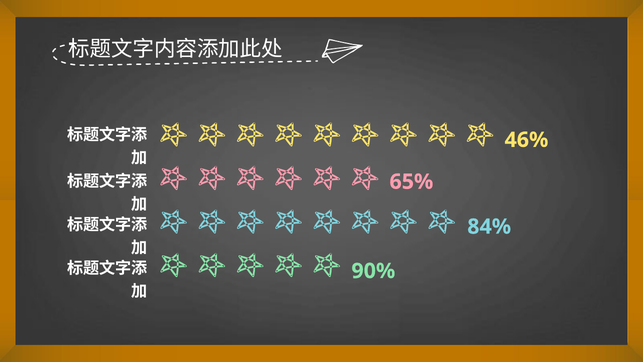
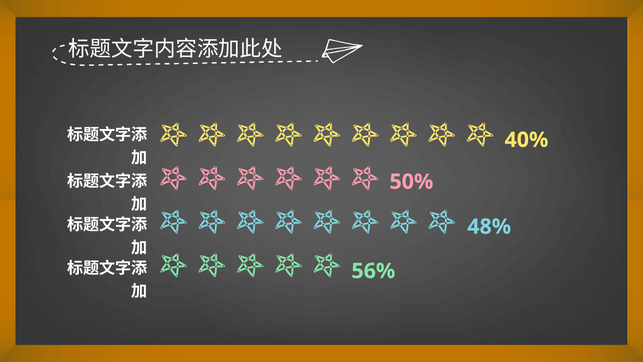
46%: 46% -> 40% (526, 140)
65%: 65% -> 50% (411, 182)
84%: 84% -> 48% (489, 226)
90%: 90% -> 56% (373, 271)
